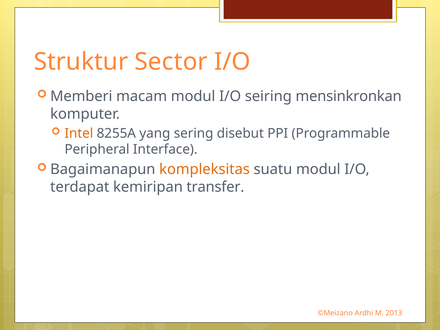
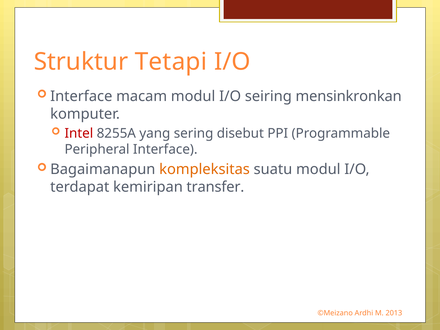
Sector: Sector -> Tetapi (171, 62)
Memberi: Memberi -> Interface (81, 96)
Intel colour: orange -> red (79, 133)
